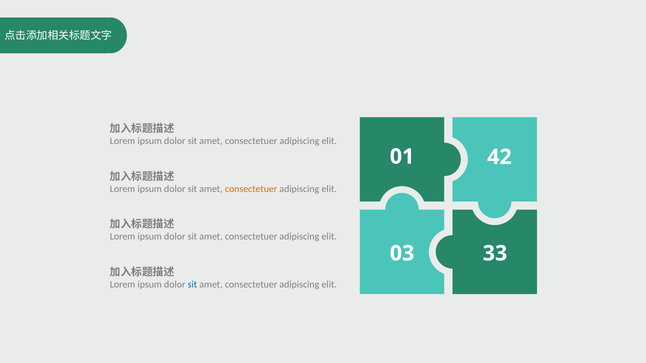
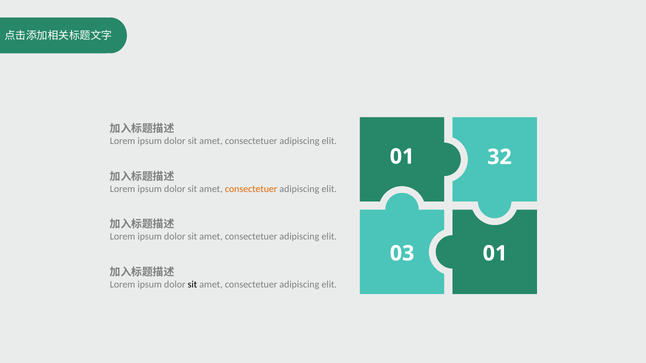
42: 42 -> 32 (500, 157)
03 33: 33 -> 01 (495, 254)
sit colour: blue -> black (192, 285)
